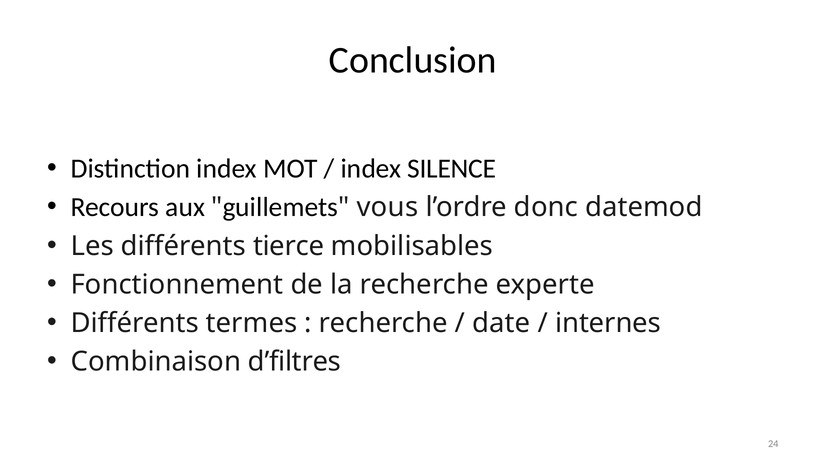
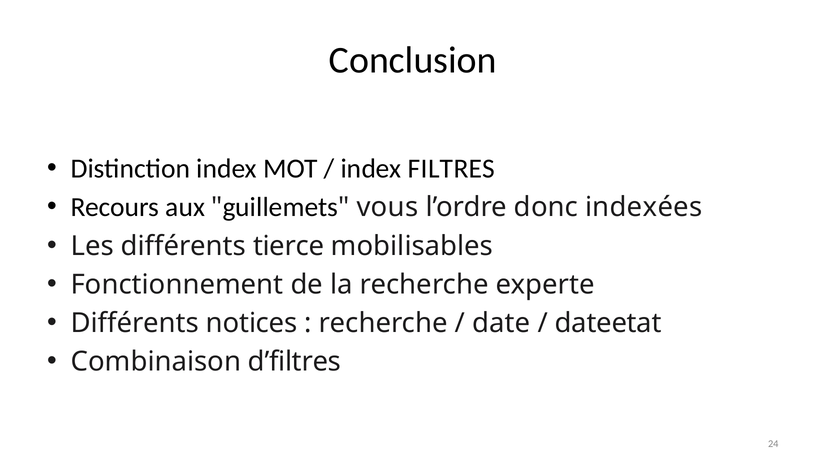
SILENCE: SILENCE -> FILTRES (451, 169)
datemod: datemod -> indexées (644, 207)
termes: termes -> notices (252, 323)
internes: internes -> dateetat (608, 323)
